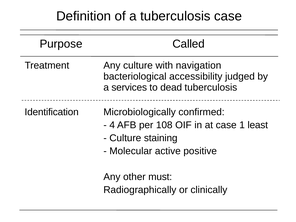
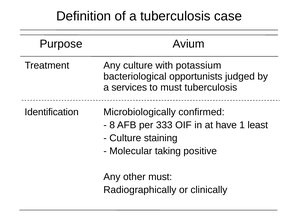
Called: Called -> Avium (189, 44)
navigation: navigation -> potassium (198, 65)
accessibility: accessibility -> opportunists (196, 76)
to dead: dead -> must (171, 87)
4: 4 -> 8 (112, 125)
108: 108 -> 333 (164, 125)
at case: case -> have (226, 125)
active: active -> taking (168, 151)
